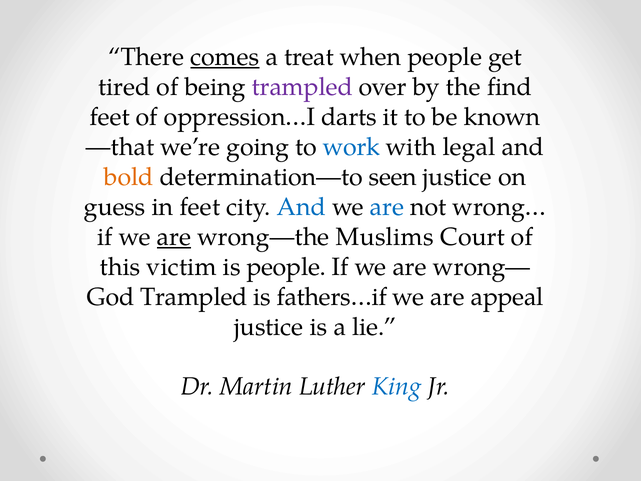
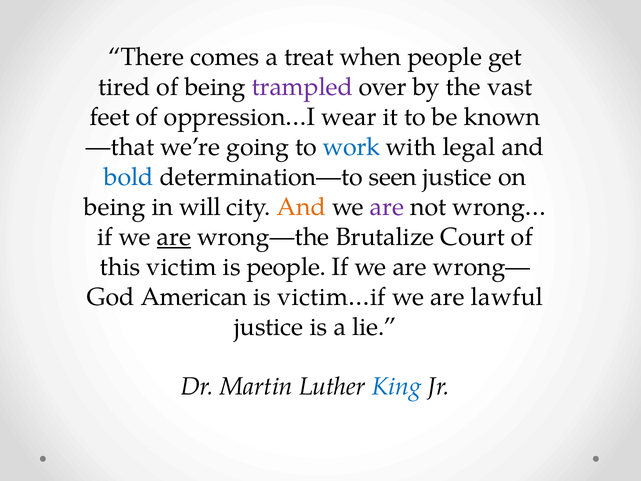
comes underline: present -> none (225, 57)
find: find -> vast (510, 87)
darts: darts -> wear (349, 117)
bold colour: orange -> blue (129, 177)
guess: guess -> being (115, 207)
in feet: feet -> will (200, 207)
And colour: blue -> orange (301, 207)
are colour: blue -> purple (387, 207)
Muslims: Muslims -> Brutalize (385, 237)
Trampled: Trampled -> American (194, 297)
fathers…if: fathers…if -> victim…if (332, 297)
appeal: appeal -> lawful (507, 297)
